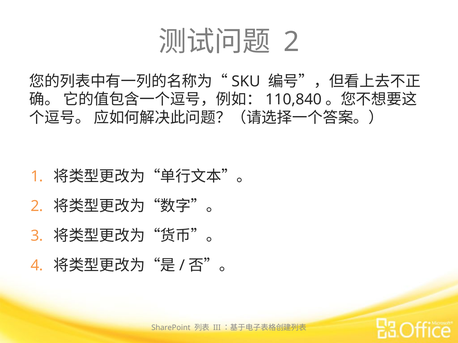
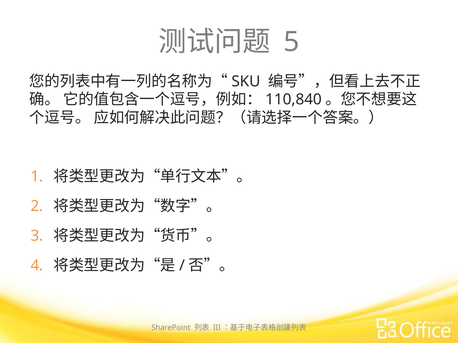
2: 2 -> 5 (292, 42)
